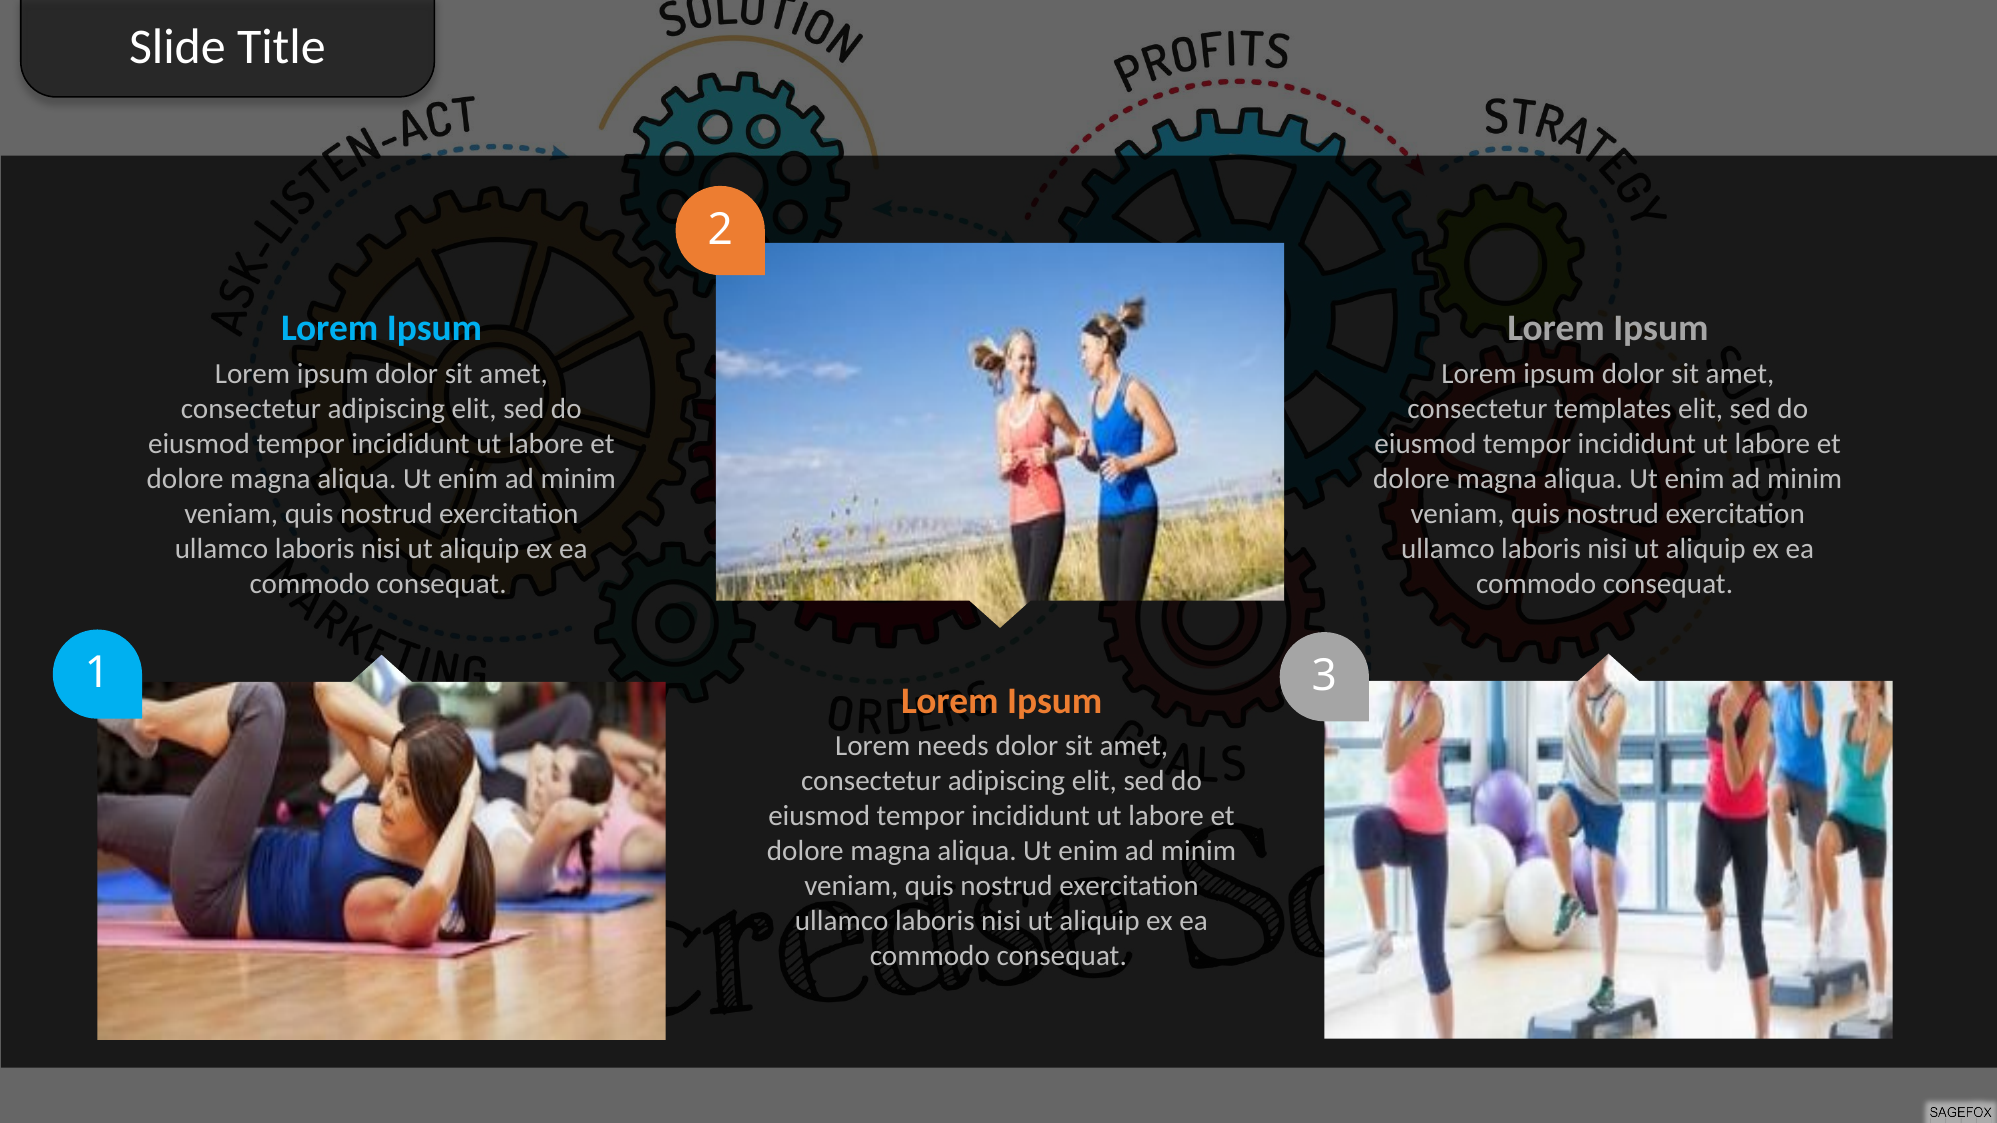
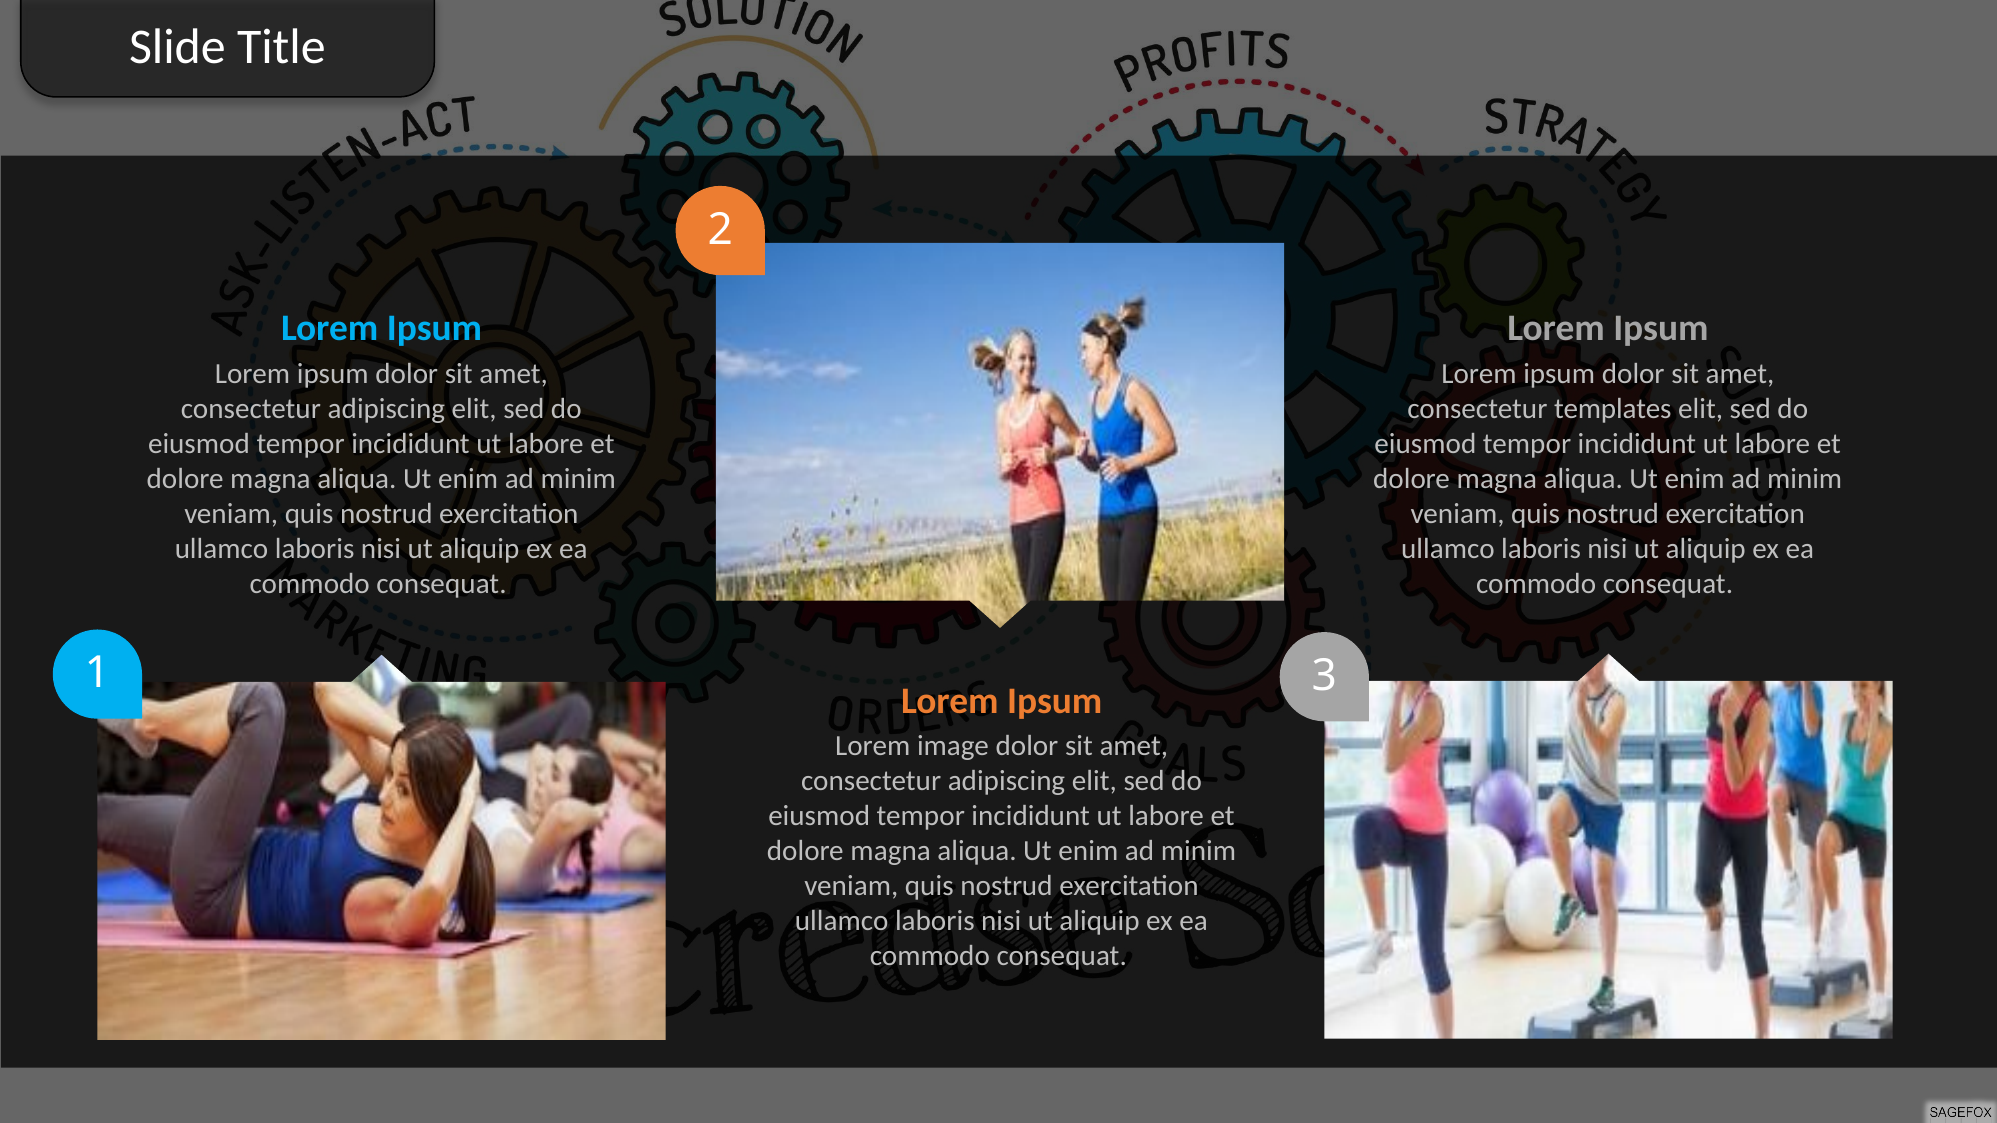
needs: needs -> image (953, 746)
